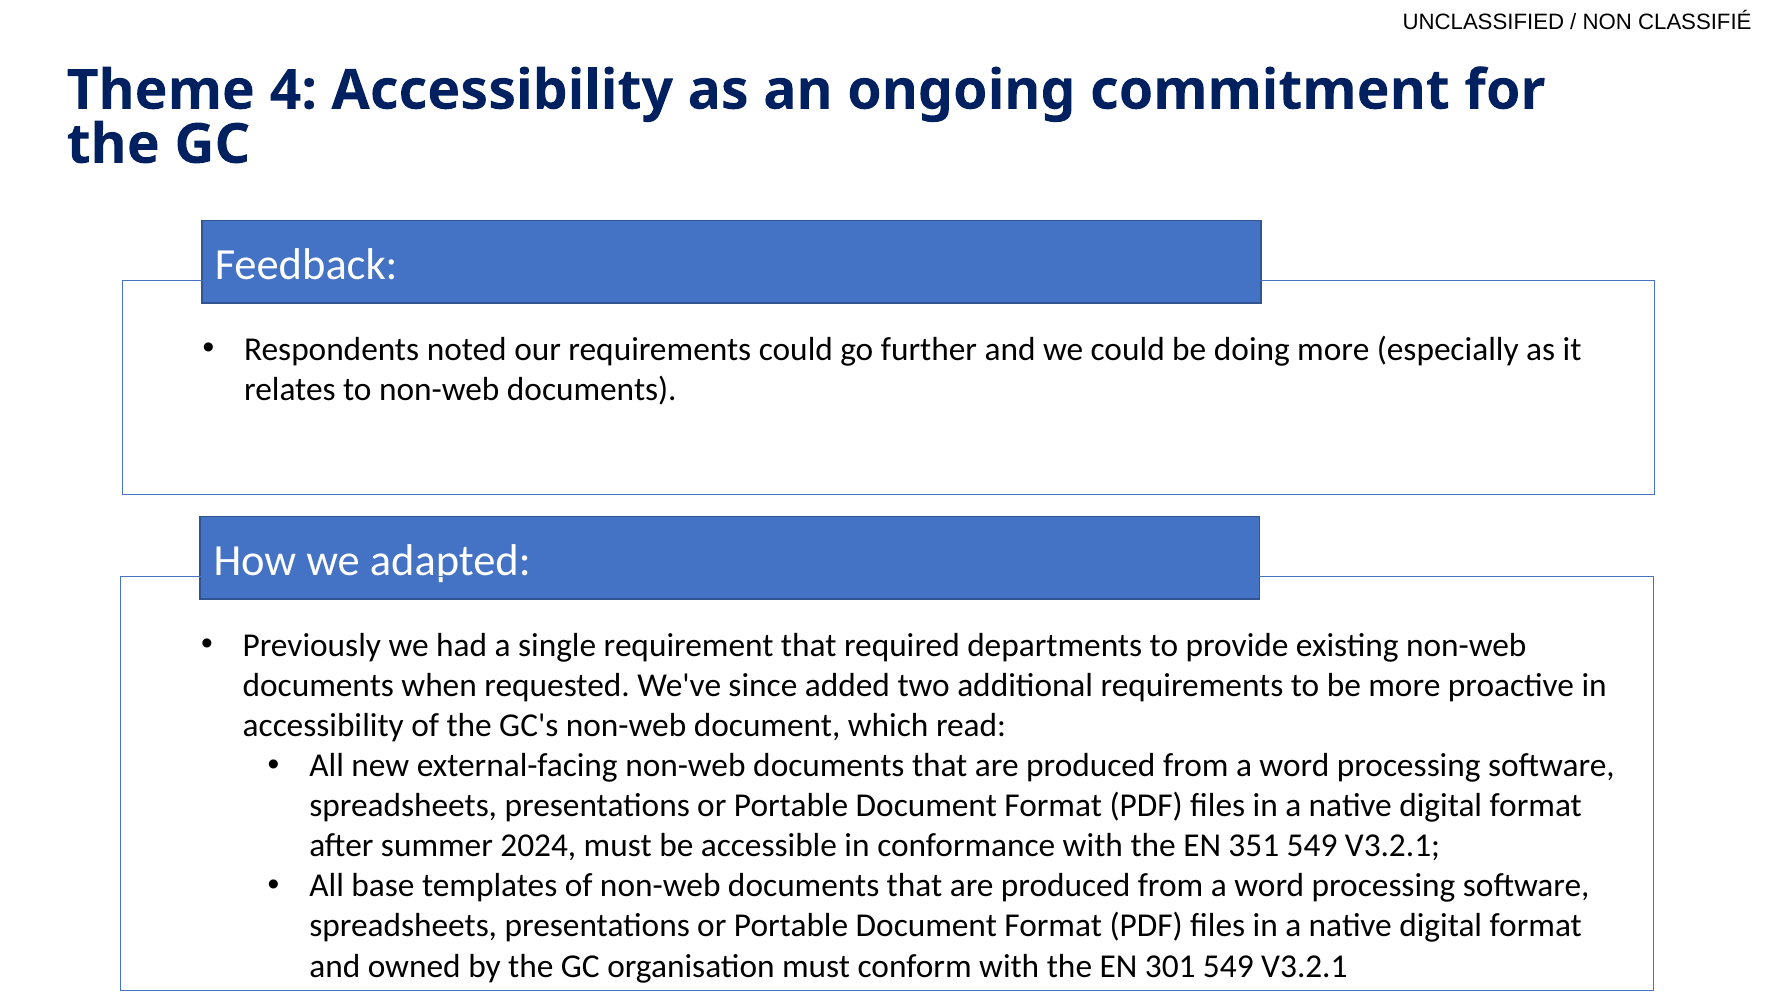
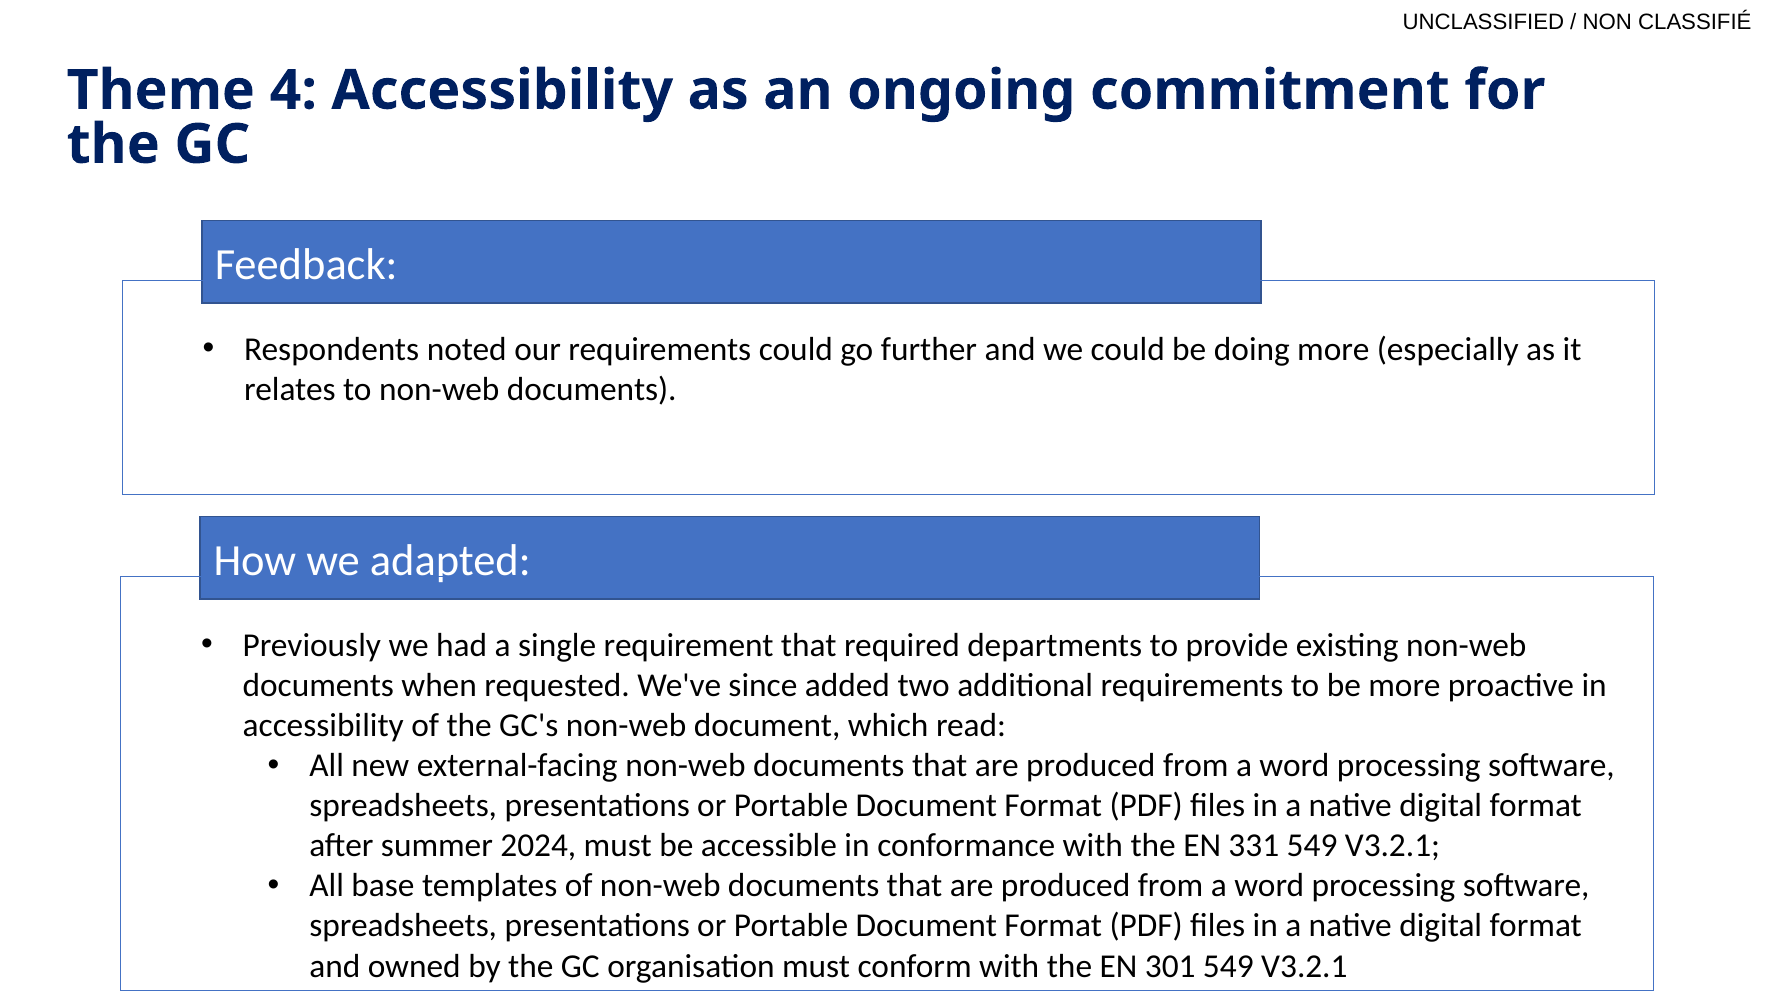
351: 351 -> 331 (1254, 846)
